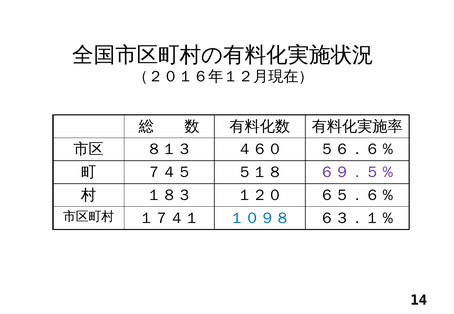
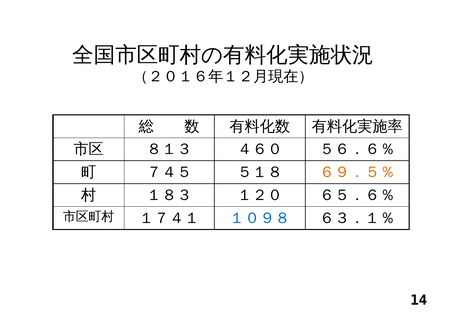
６９．５％ colour: purple -> orange (357, 172)
